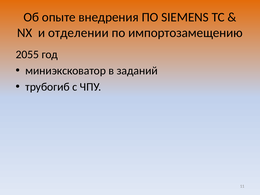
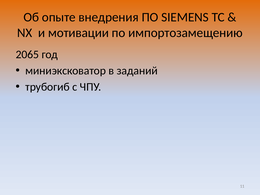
отделении: отделении -> мотивации (78, 33)
2055: 2055 -> 2065 (27, 55)
